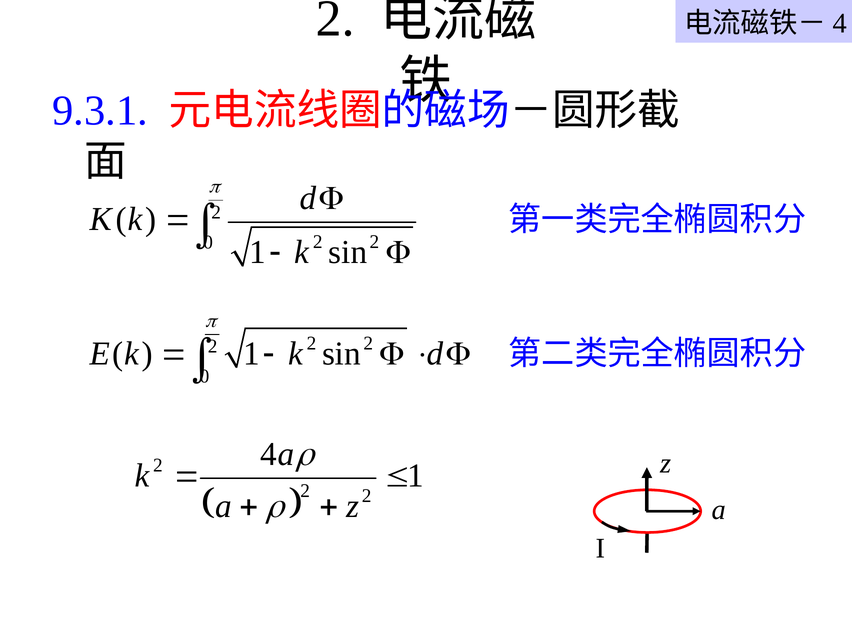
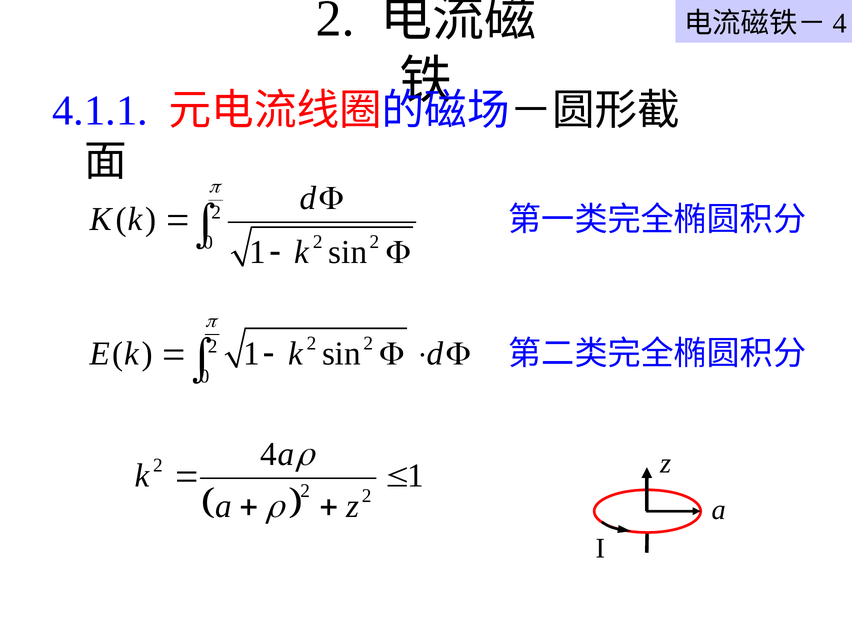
9.3.1: 9.3.1 -> 4.1.1 (100, 111)
